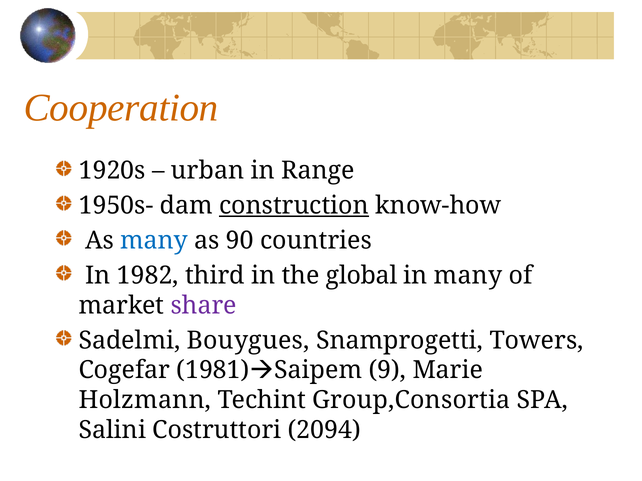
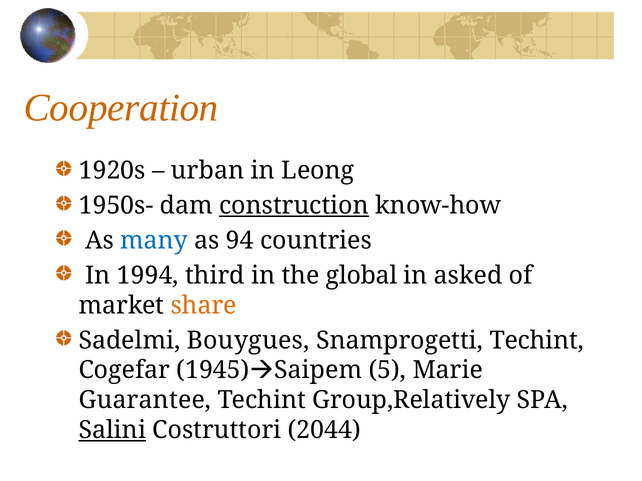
Range: Range -> Leong (318, 171)
90: 90 -> 94 (240, 241)
1982: 1982 -> 1994 (148, 276)
in many: many -> asked (468, 276)
share colour: purple -> orange (204, 306)
Snamprogetti Towers: Towers -> Techint (537, 341)
1981: 1981 -> 1945 (213, 371)
9: 9 -> 5 (387, 371)
Holzmann: Holzmann -> Guarantee (145, 401)
Group,Consortia: Group,Consortia -> Group,Relatively (411, 401)
Salini underline: none -> present (112, 431)
2094: 2094 -> 2044 (324, 431)
